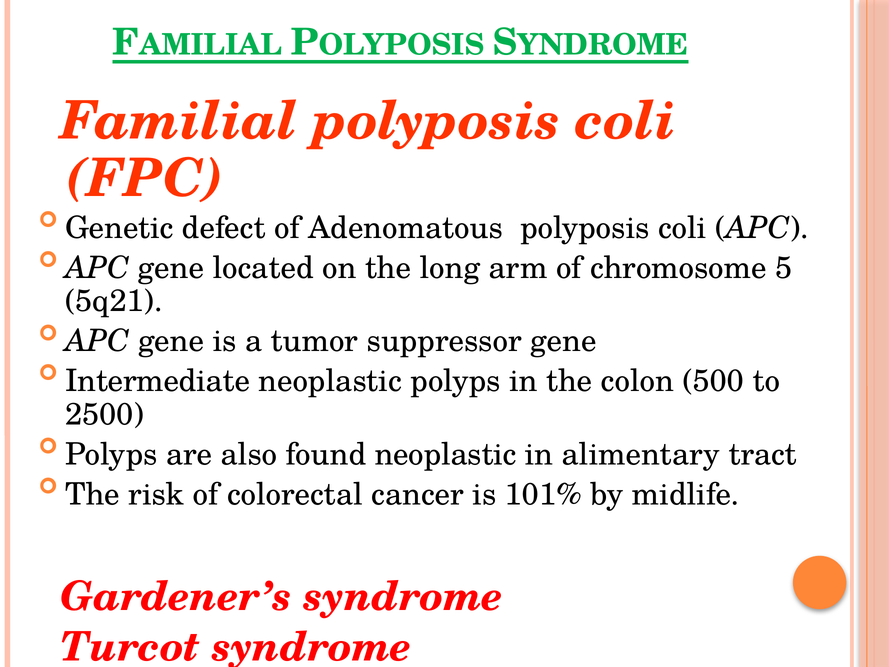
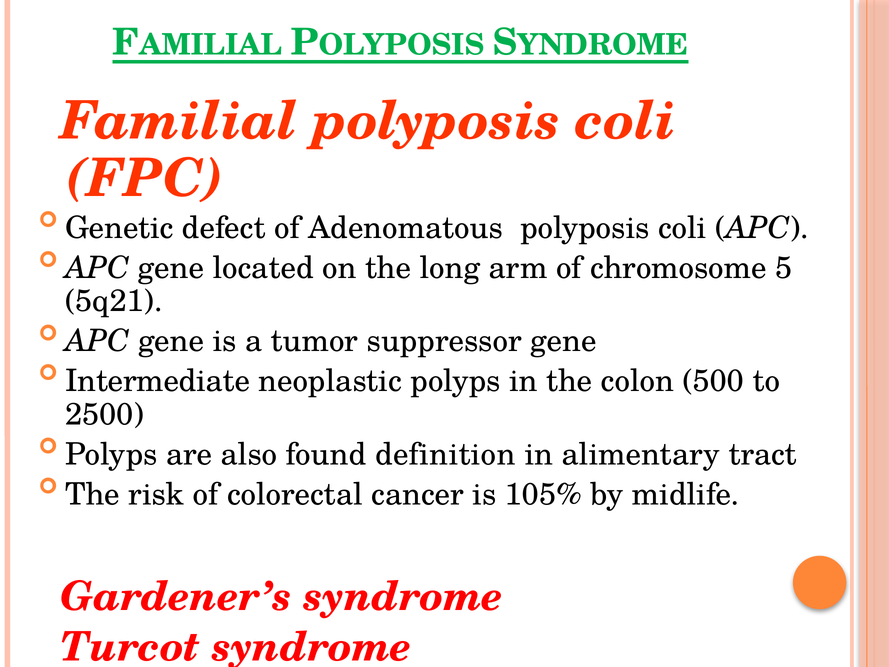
found neoplastic: neoplastic -> definition (445, 454)
101%: 101% -> 105% (543, 494)
